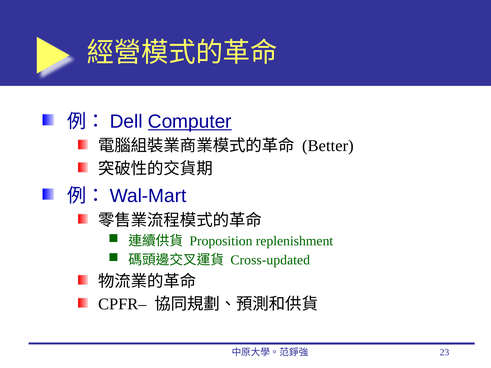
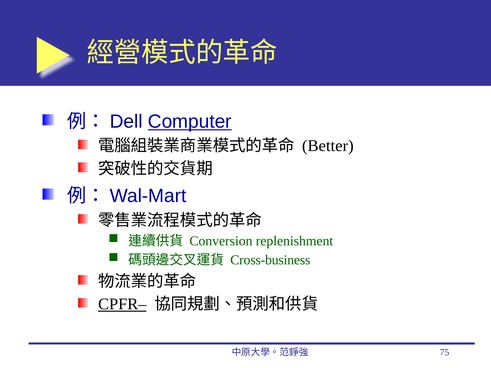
Proposition: Proposition -> Conversion (221, 241)
Cross-updated: Cross-updated -> Cross-business (270, 260)
CPFR– underline: none -> present (122, 304)
23: 23 -> 75 (444, 353)
